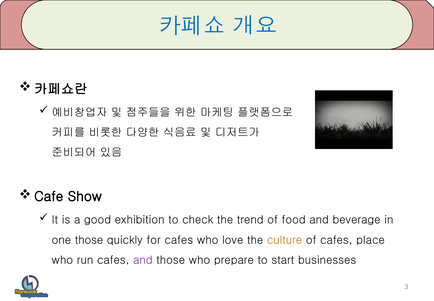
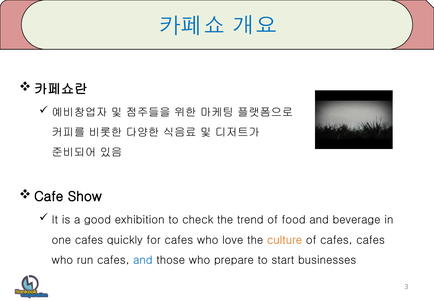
one those: those -> cafes (89, 240)
cafes place: place -> cafes (371, 240)
and colour: purple -> blue (143, 260)
